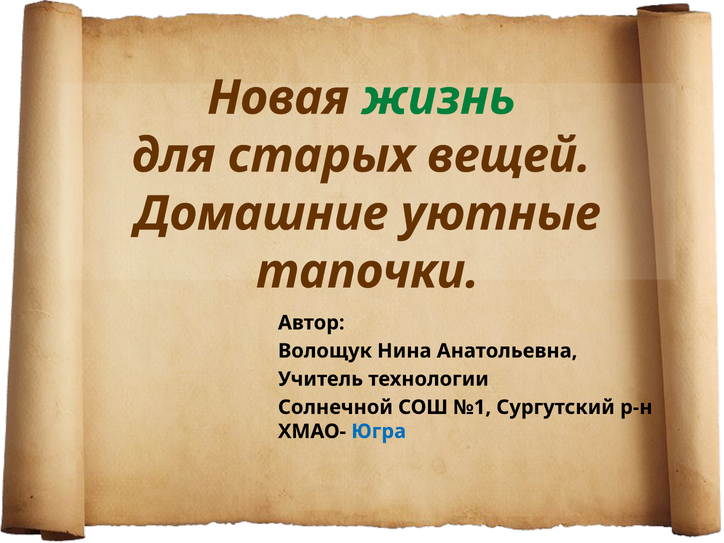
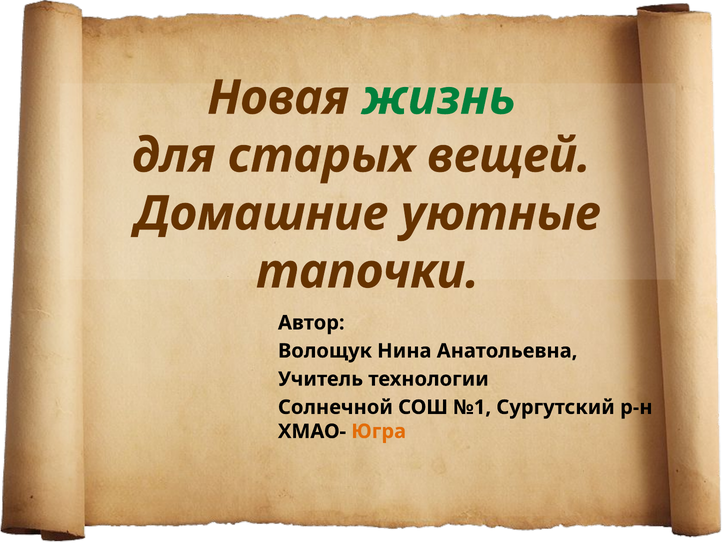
Югра colour: blue -> orange (379, 431)
